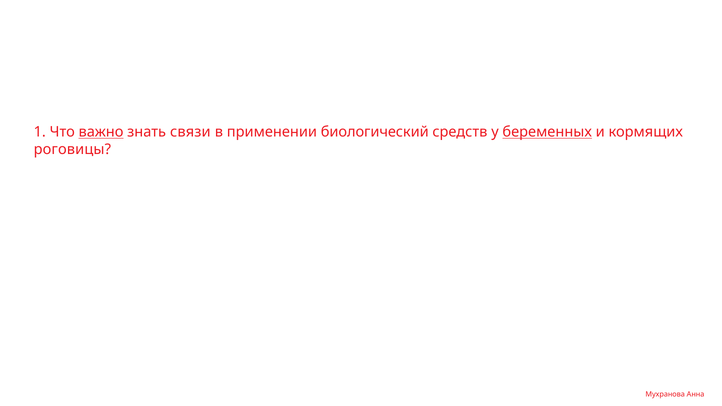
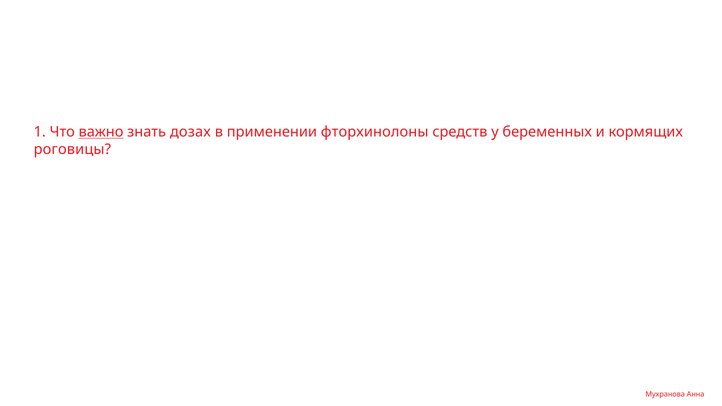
связи: связи -> дозах (190, 132)
биологический: биологический -> фторхинолоны (375, 132)
беременных underline: present -> none (547, 132)
